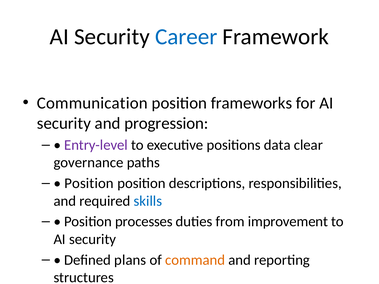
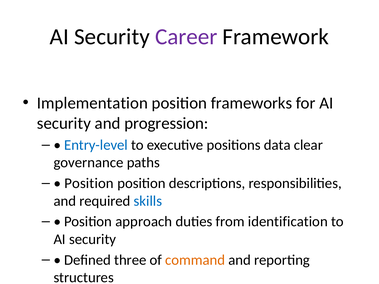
Career colour: blue -> purple (186, 37)
Communication: Communication -> Implementation (92, 103)
Entry-level colour: purple -> blue (96, 145)
processes: processes -> approach (144, 222)
improvement: improvement -> identification (288, 222)
plans: plans -> three (130, 260)
